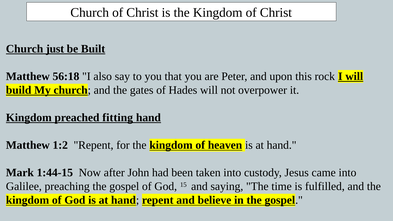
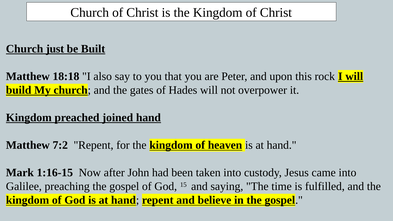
56:18: 56:18 -> 18:18 (66, 76)
fitting: fitting -> joined (118, 118)
1:2: 1:2 -> 7:2 (60, 145)
1:44-15: 1:44-15 -> 1:16-15 (55, 173)
